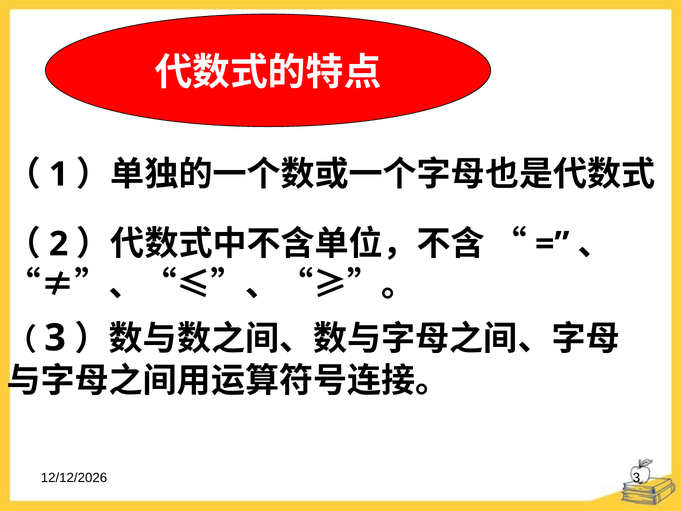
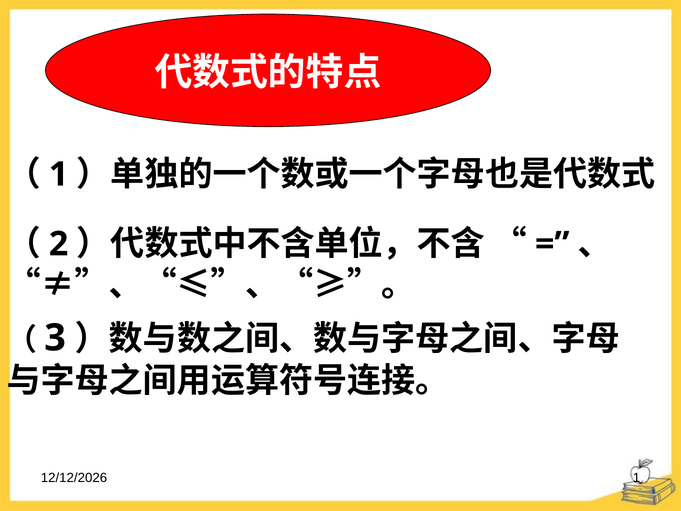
3: 3 -> 1 (636, 477)
